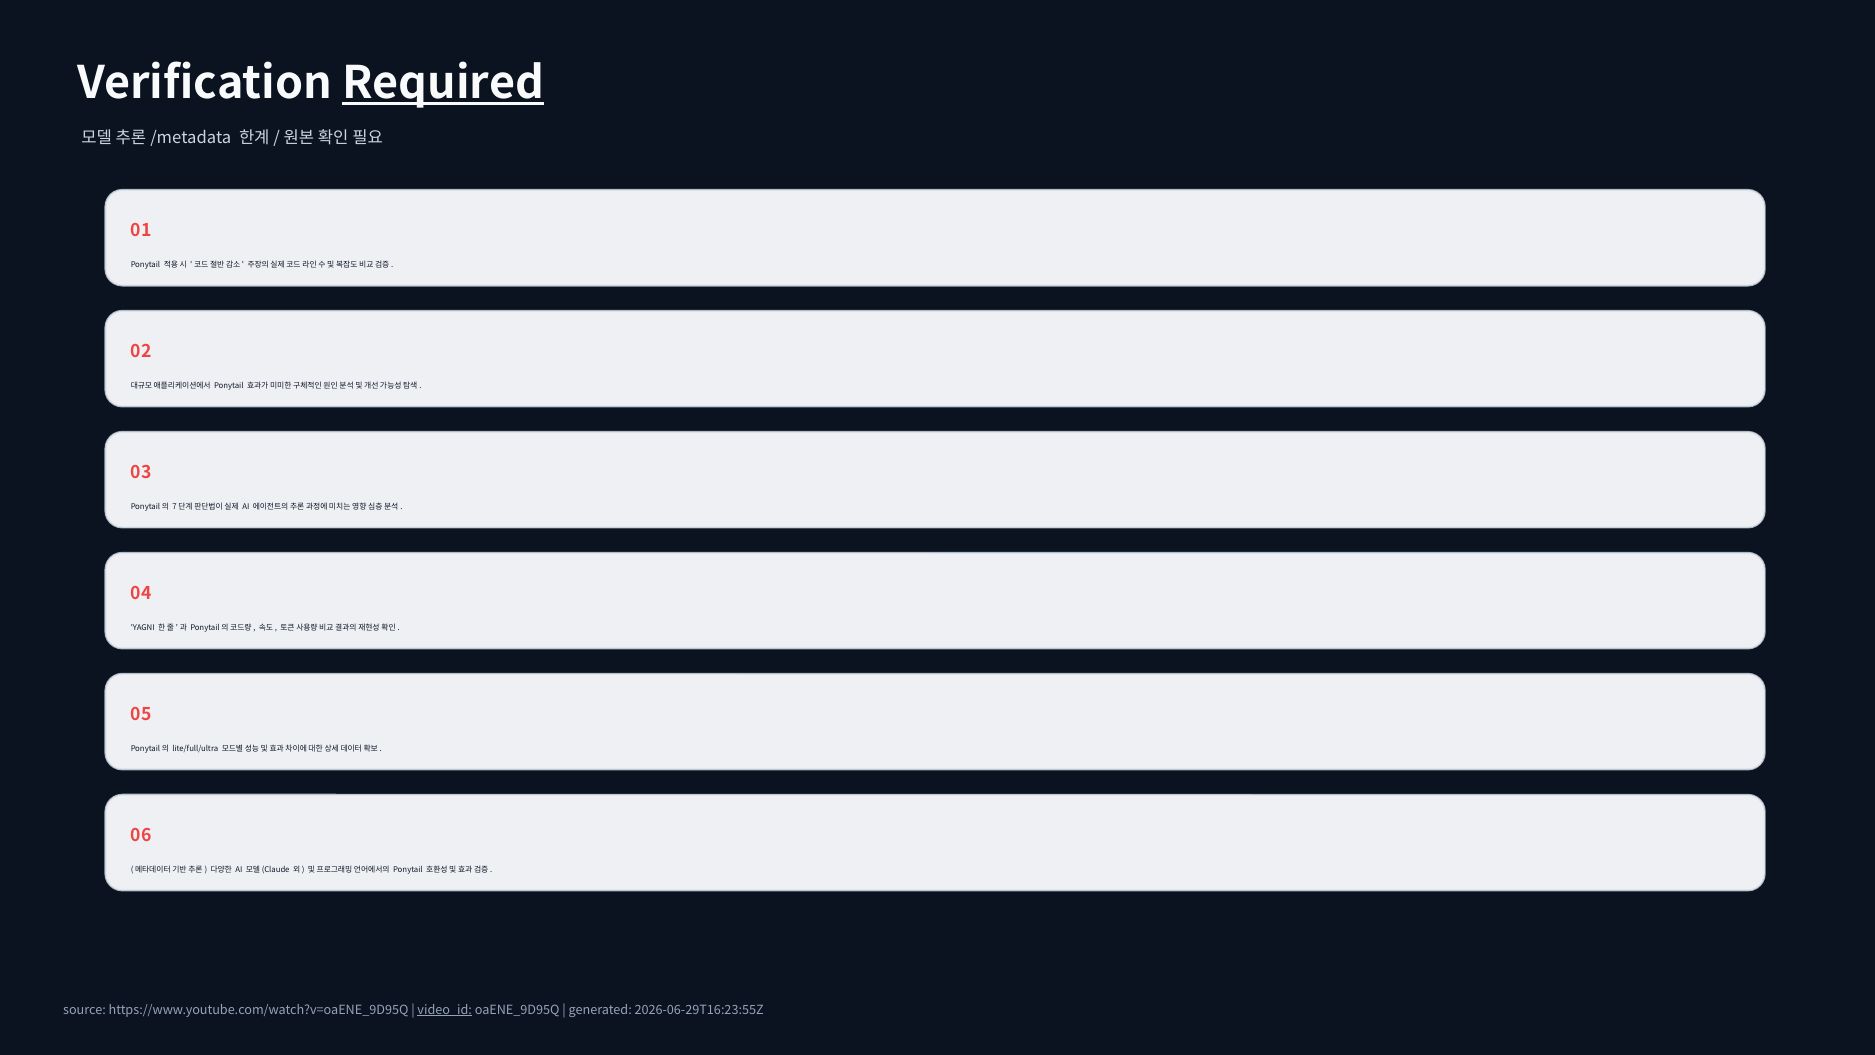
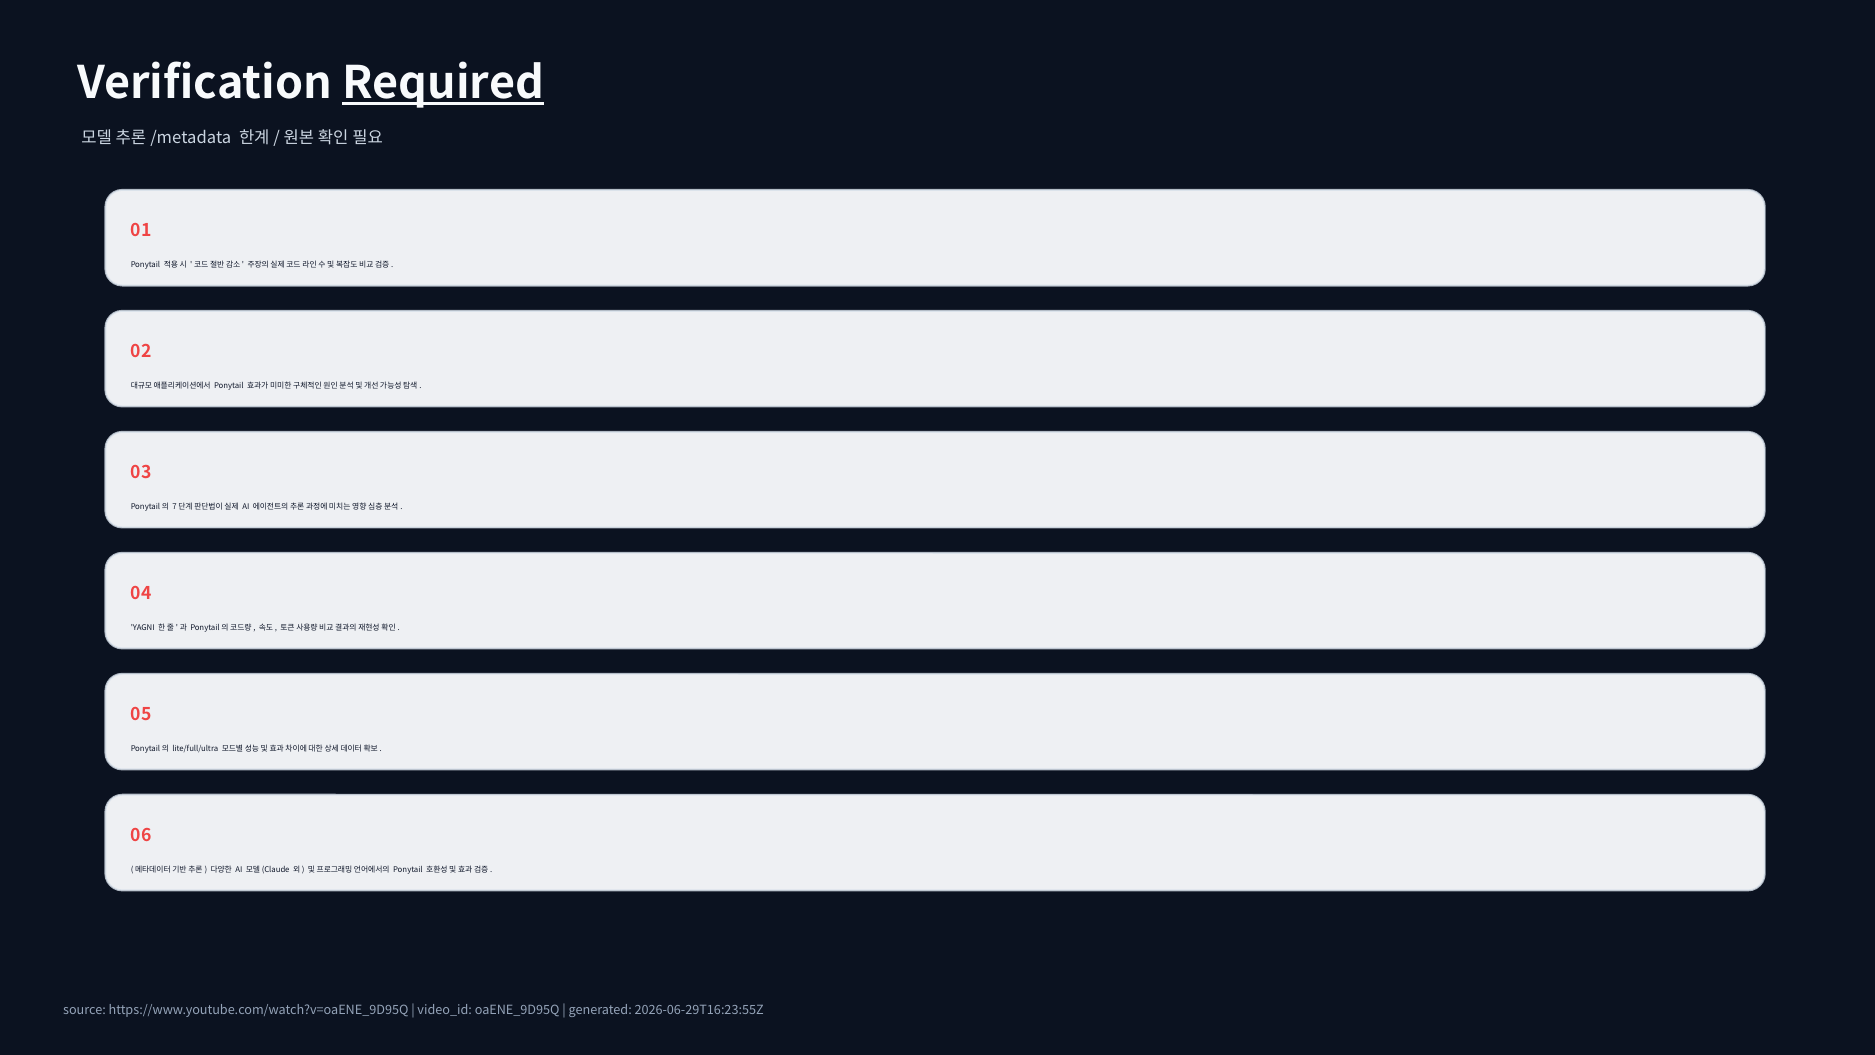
video_id underline: present -> none (445, 1010)
